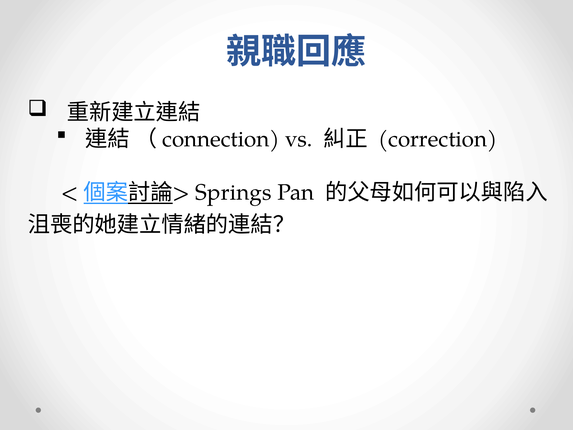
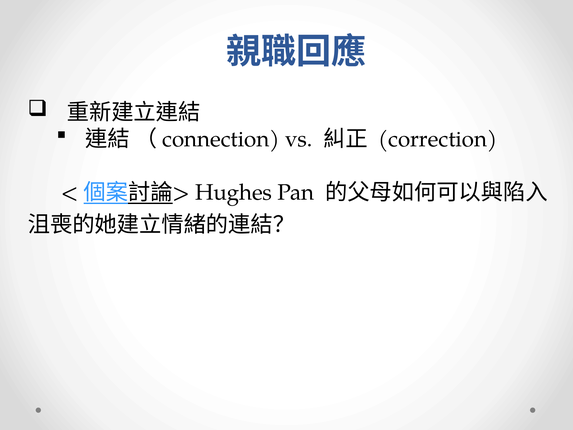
Springs: Springs -> Hughes (234, 193)
